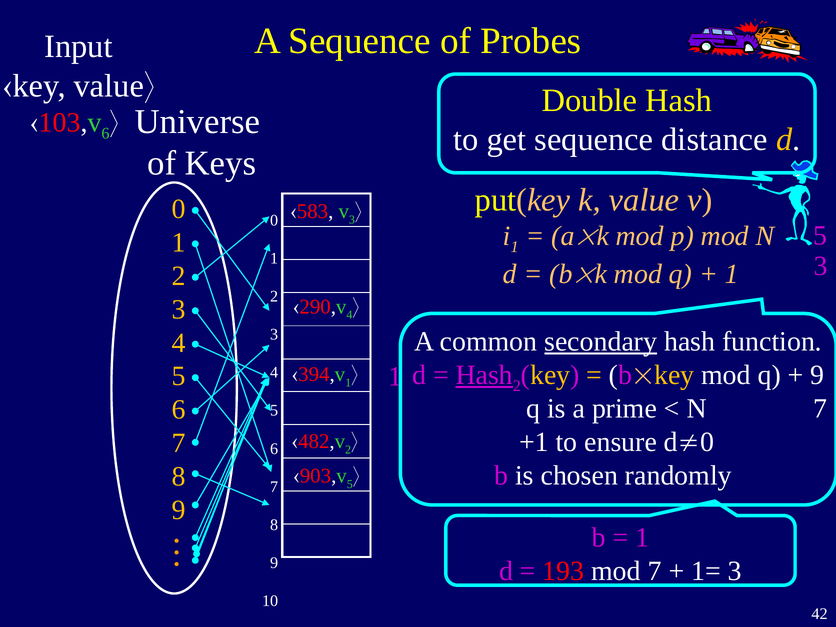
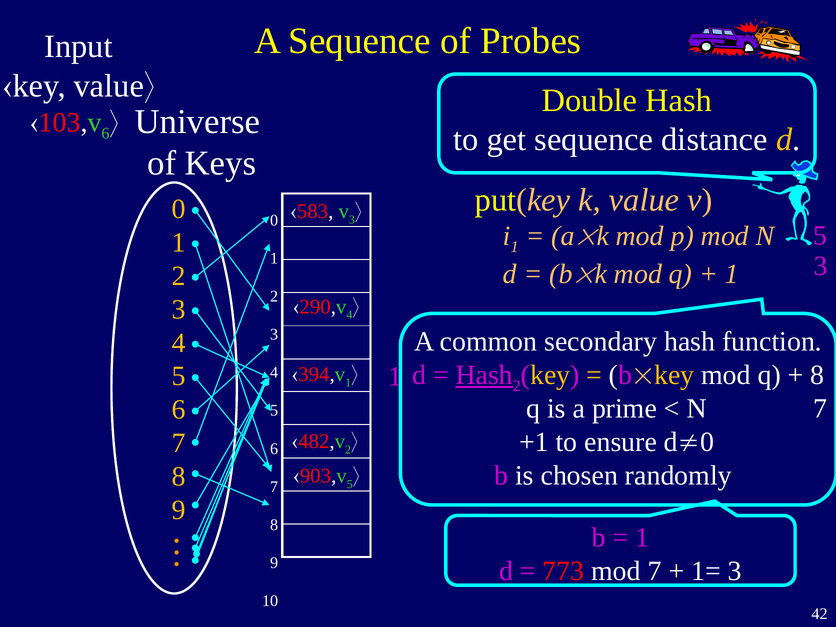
secondary underline: present -> none (601, 341)
9: 9 -> 8 (817, 375)
193: 193 -> 773 (563, 571)
